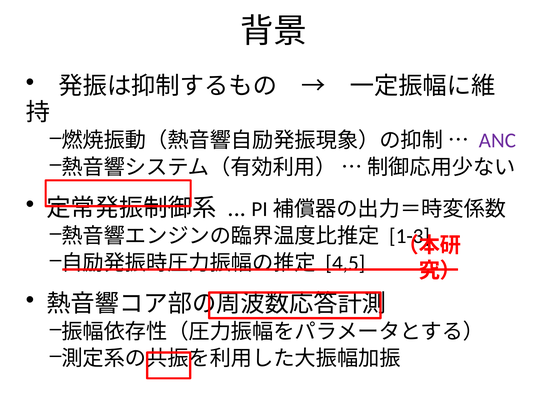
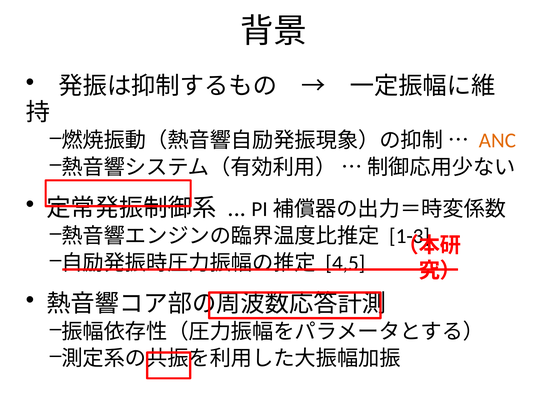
ANC colour: purple -> orange (497, 140)
